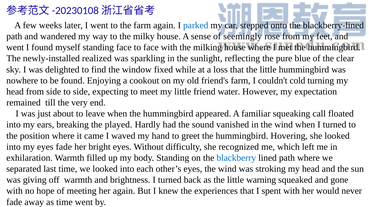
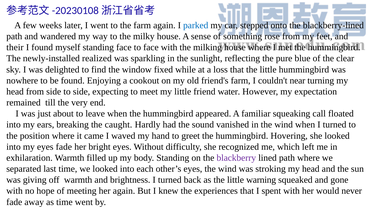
seemingly: seemingly -> something (243, 36)
went: went -> their (15, 48)
cold: cold -> near (297, 81)
played: played -> caught (119, 125)
blackberry colour: blue -> purple (236, 158)
